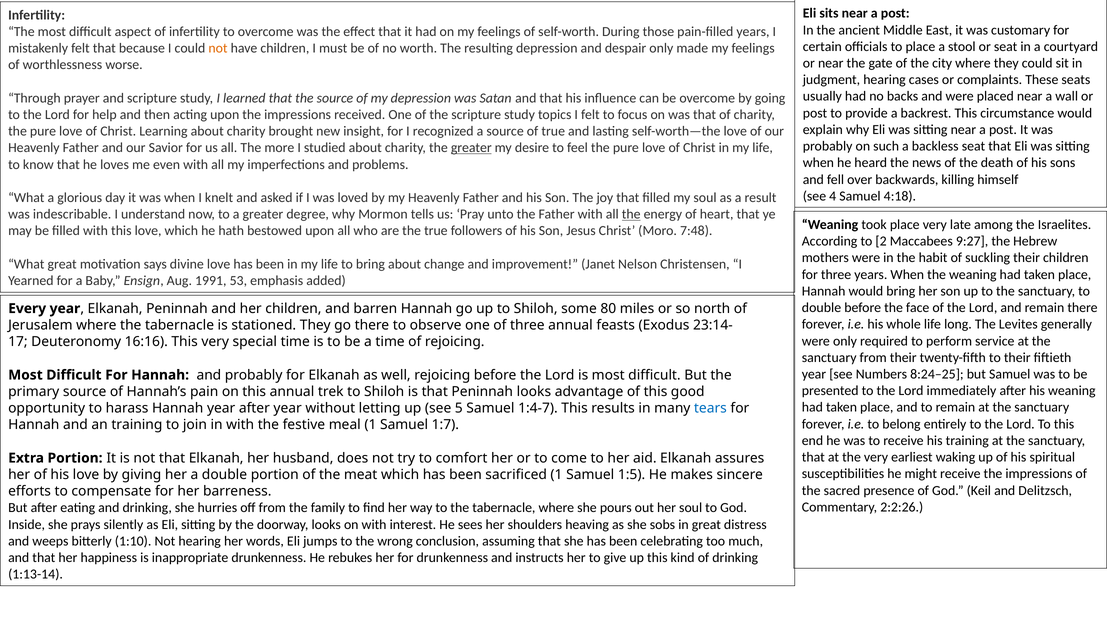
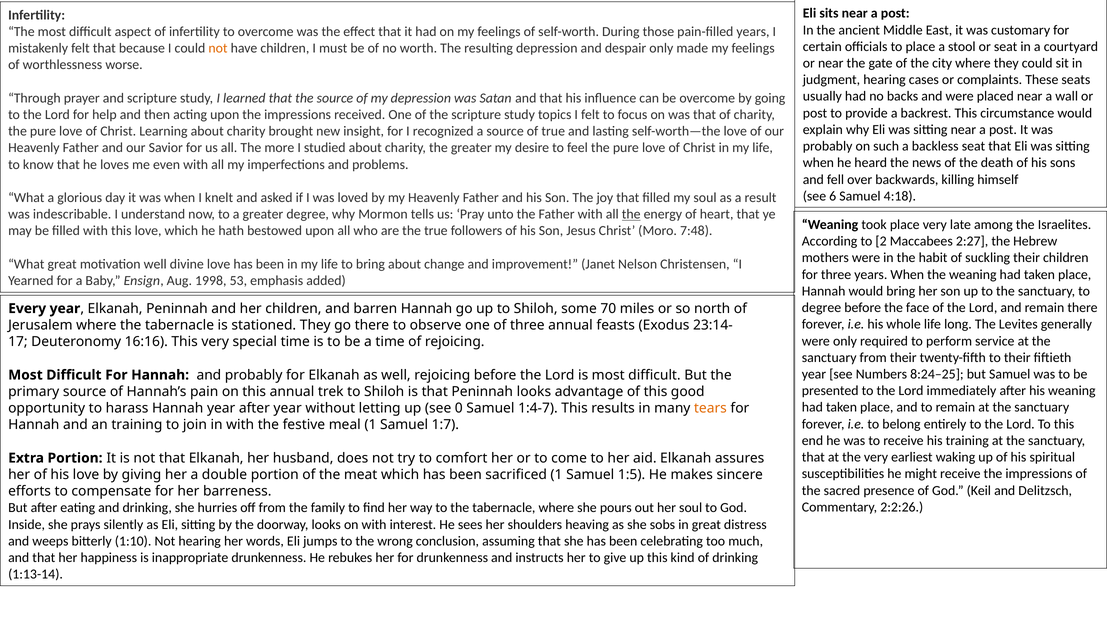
greater underline: present -> none (471, 148)
4: 4 -> 6 (833, 196)
9:27: 9:27 -> 2:27 (972, 241)
motivation says: says -> well (155, 264)
1991: 1991 -> 1998 (211, 281)
double: double -> degree (821, 308)
80: 80 -> 70 (608, 308)
5: 5 -> 0 (459, 408)
tears colour: blue -> orange (710, 408)
